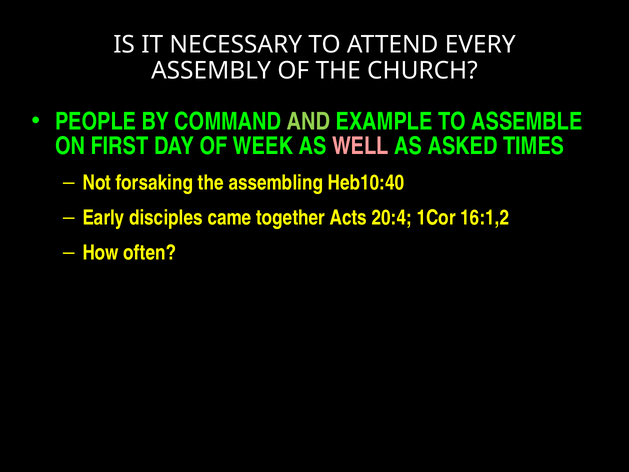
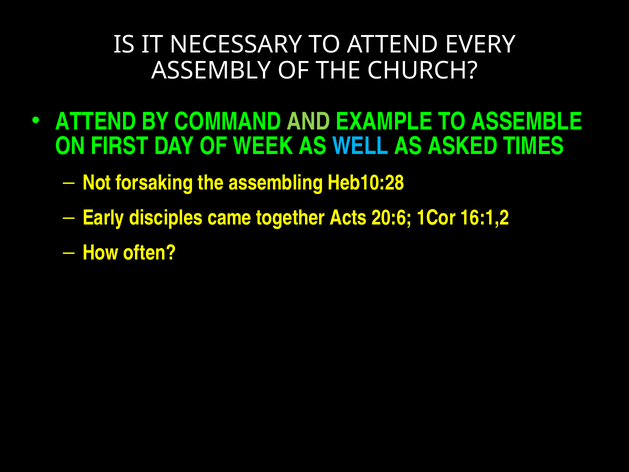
PEOPLE: PEOPLE -> ATTEND (96, 122)
WELL colour: pink -> light blue (360, 146)
Heb10:40: Heb10:40 -> Heb10:28 (366, 183)
20:4: 20:4 -> 20:6 (392, 218)
